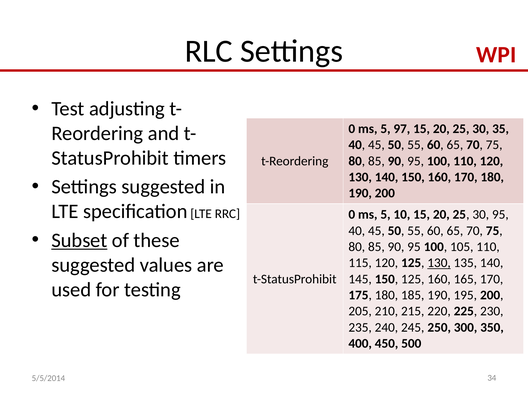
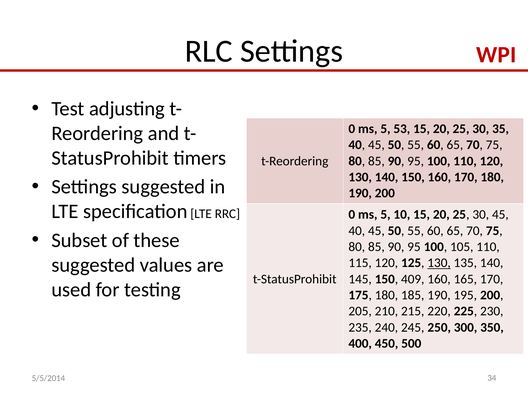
97: 97 -> 53 (402, 129)
30 95: 95 -> 45 (500, 215)
Subset underline: present -> none (79, 240)
150 125: 125 -> 409 (413, 279)
